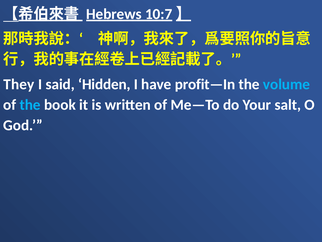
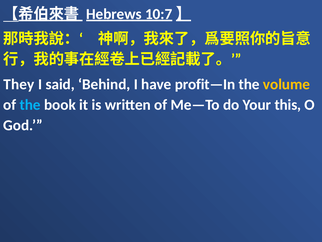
Hidden: Hidden -> Behind (104, 84)
volume colour: light blue -> yellow (287, 84)
salt: salt -> this (288, 105)
